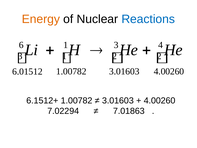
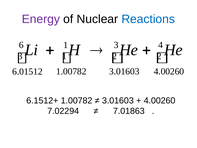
Energy colour: orange -> purple (41, 19)
